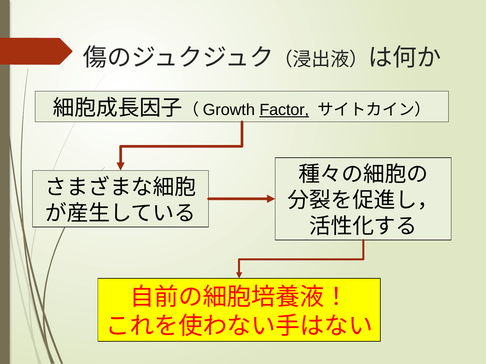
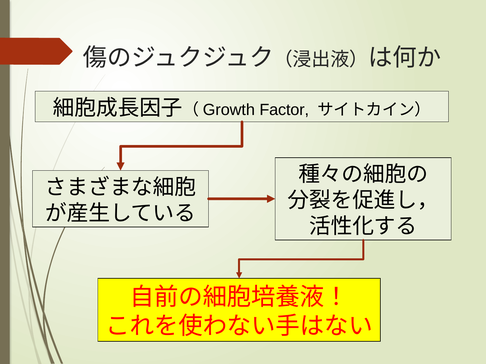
Factor underline: present -> none (284, 110)
